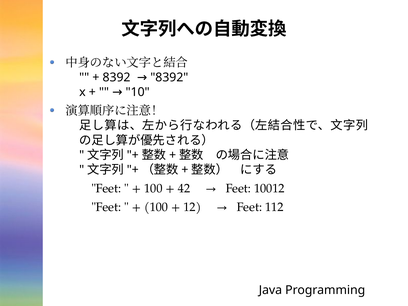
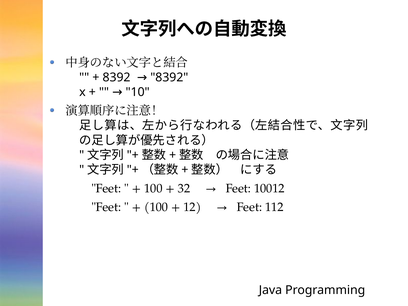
42: 42 -> 32 (184, 188)
